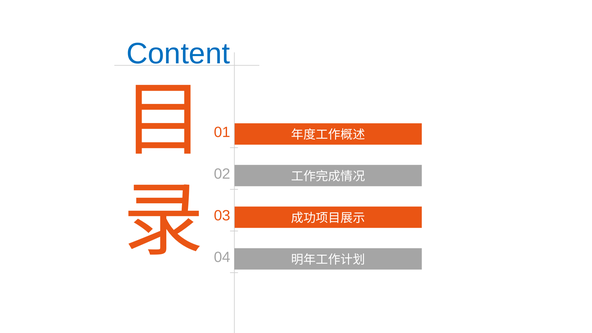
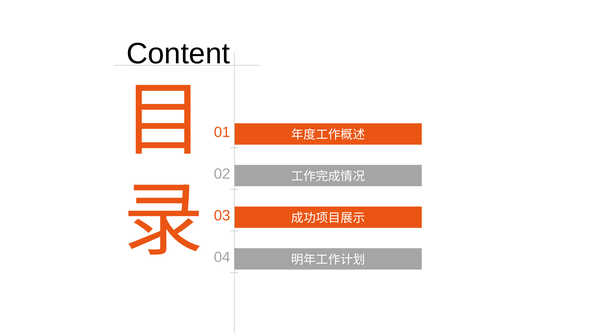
Content colour: blue -> black (178, 54)
